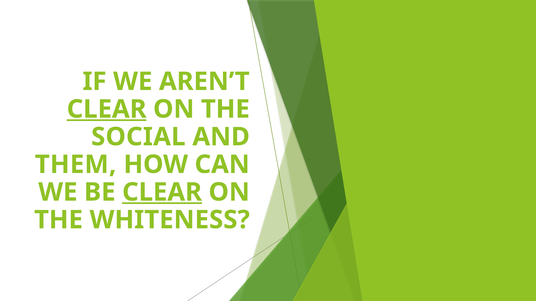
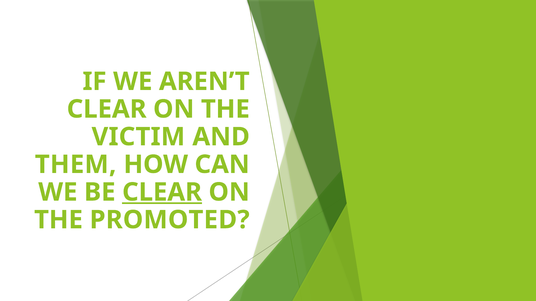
CLEAR underline: present -> none (107, 109)
SOCIAL: SOCIAL -> VICTIM (138, 137)
WHITENESS: WHITENESS -> PROMOTED (170, 220)
